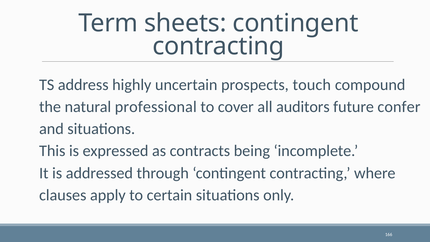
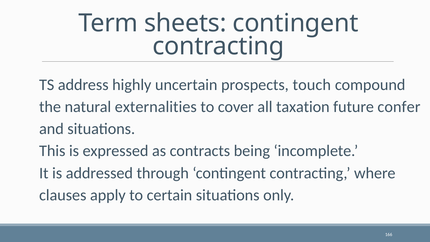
professional: professional -> externalities (156, 107)
auditors: auditors -> taxation (303, 107)
